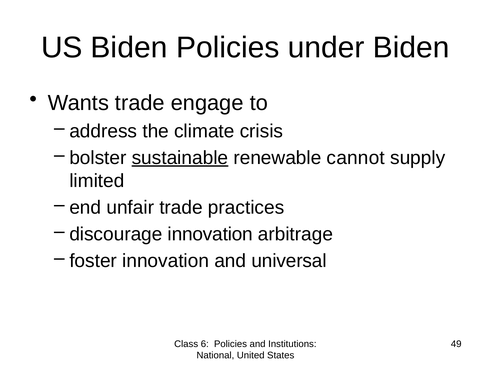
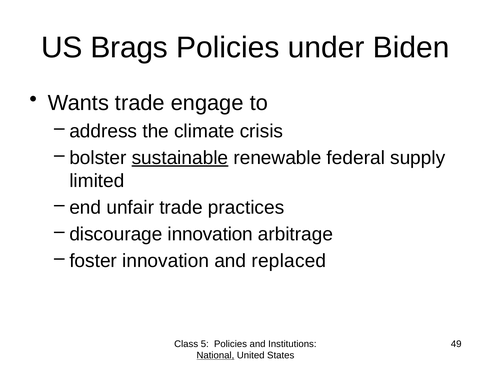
US Biden: Biden -> Brags (129, 48)
cannot: cannot -> federal (356, 158)
universal: universal -> replaced (289, 261)
6: 6 -> 5 (205, 344)
National underline: none -> present (215, 356)
